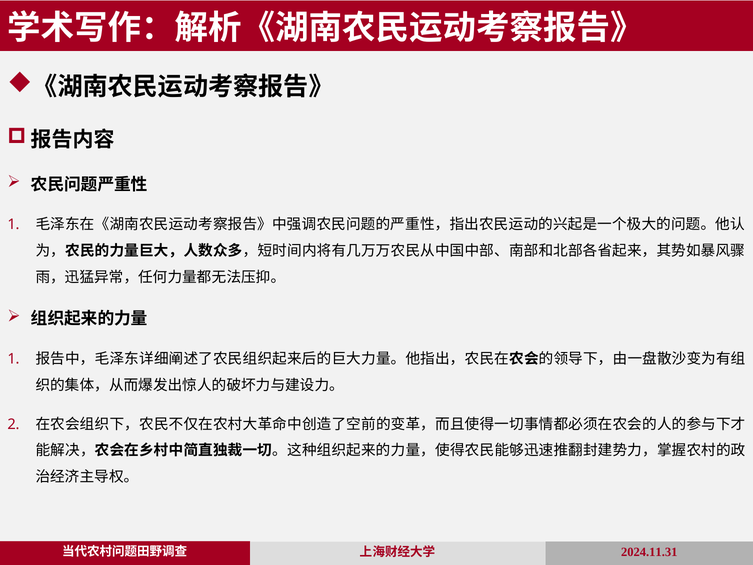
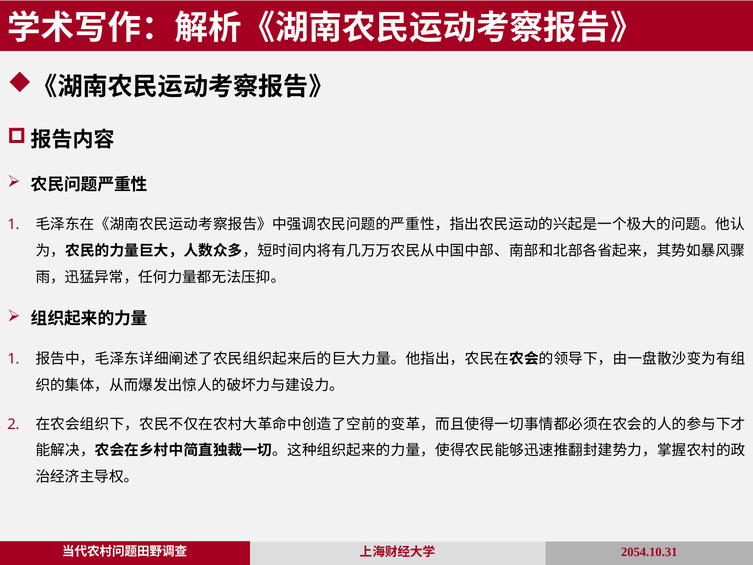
2024.11.31: 2024.11.31 -> 2054.10.31 (649, 552)
